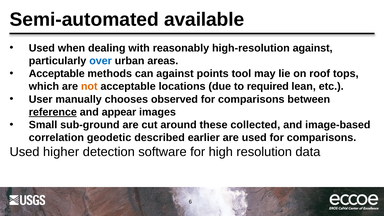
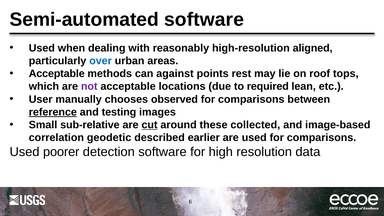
Semi-automated available: available -> software (204, 19)
high-resolution against: against -> aligned (313, 48)
tool: tool -> rest (241, 74)
not colour: orange -> purple (89, 86)
appear: appear -> testing (119, 112)
sub-ground: sub-ground -> sub-relative (90, 125)
cut underline: none -> present (150, 125)
higher: higher -> poorer (61, 152)
